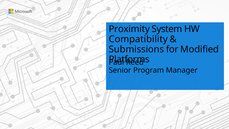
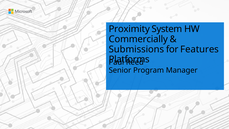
Compatibility: Compatibility -> Commercially (138, 39)
Modified: Modified -> Features (200, 49)
